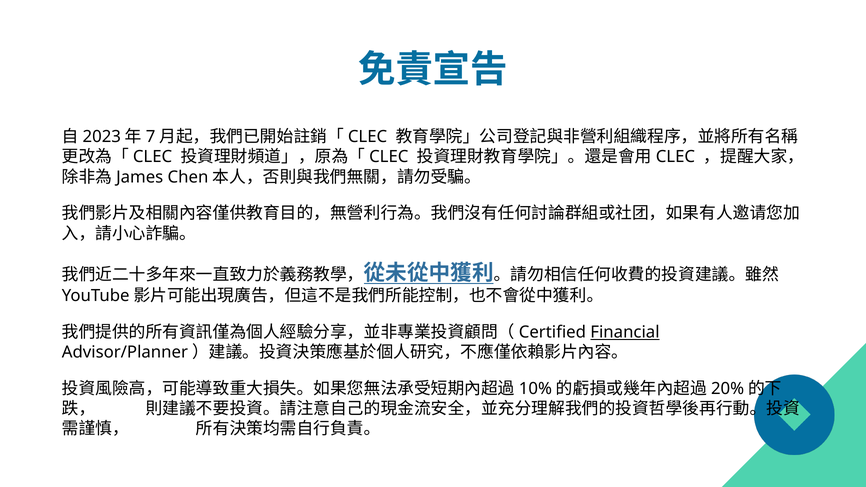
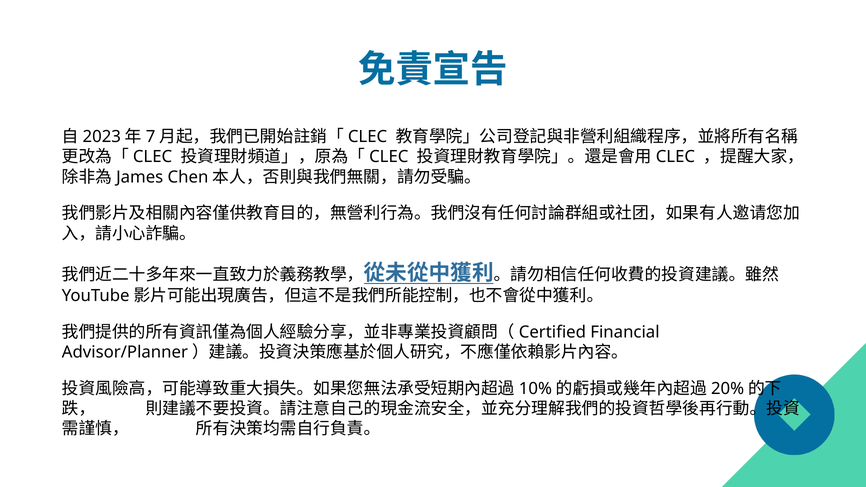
Financial underline: present -> none (625, 332)
